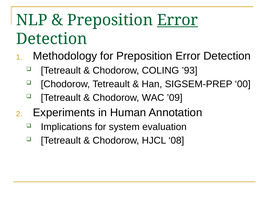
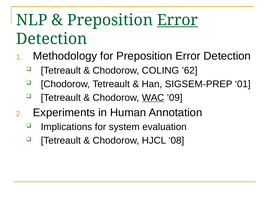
’93: ’93 -> ’62 (190, 70)
00: 00 -> 01 (243, 84)
WAC underline: none -> present (153, 97)
